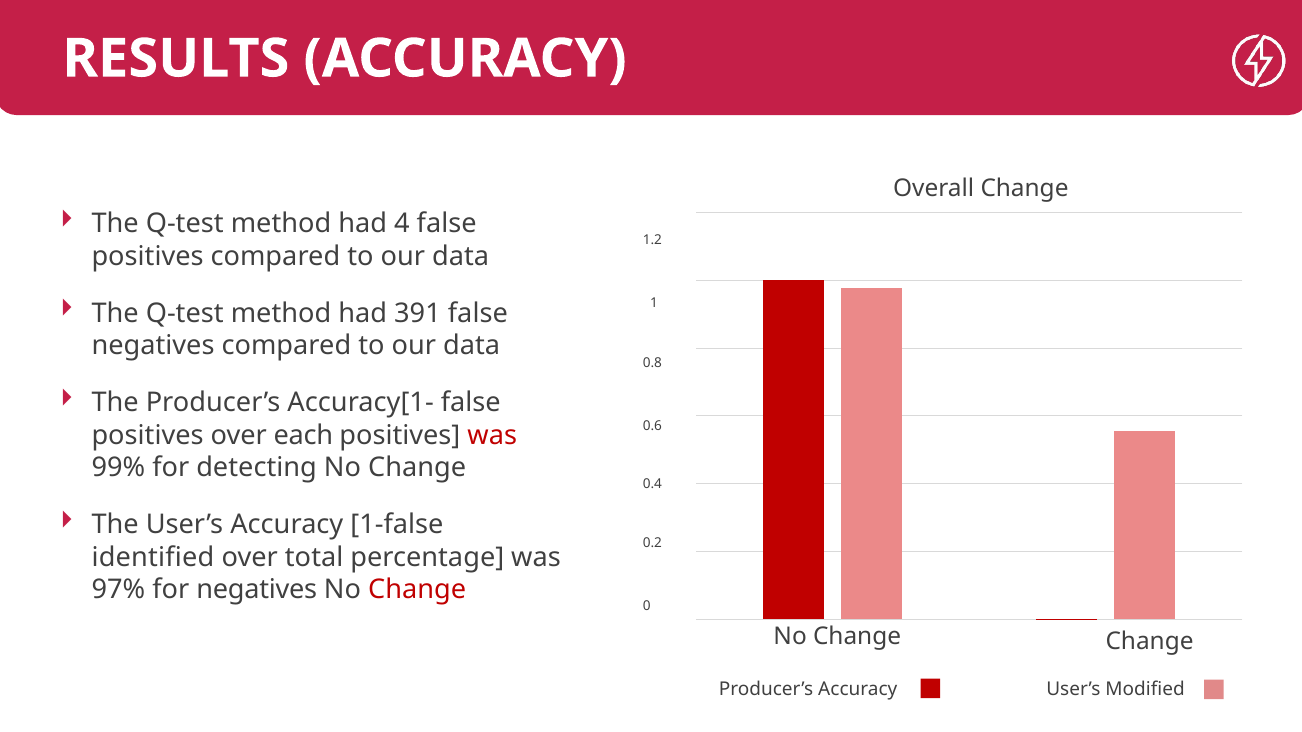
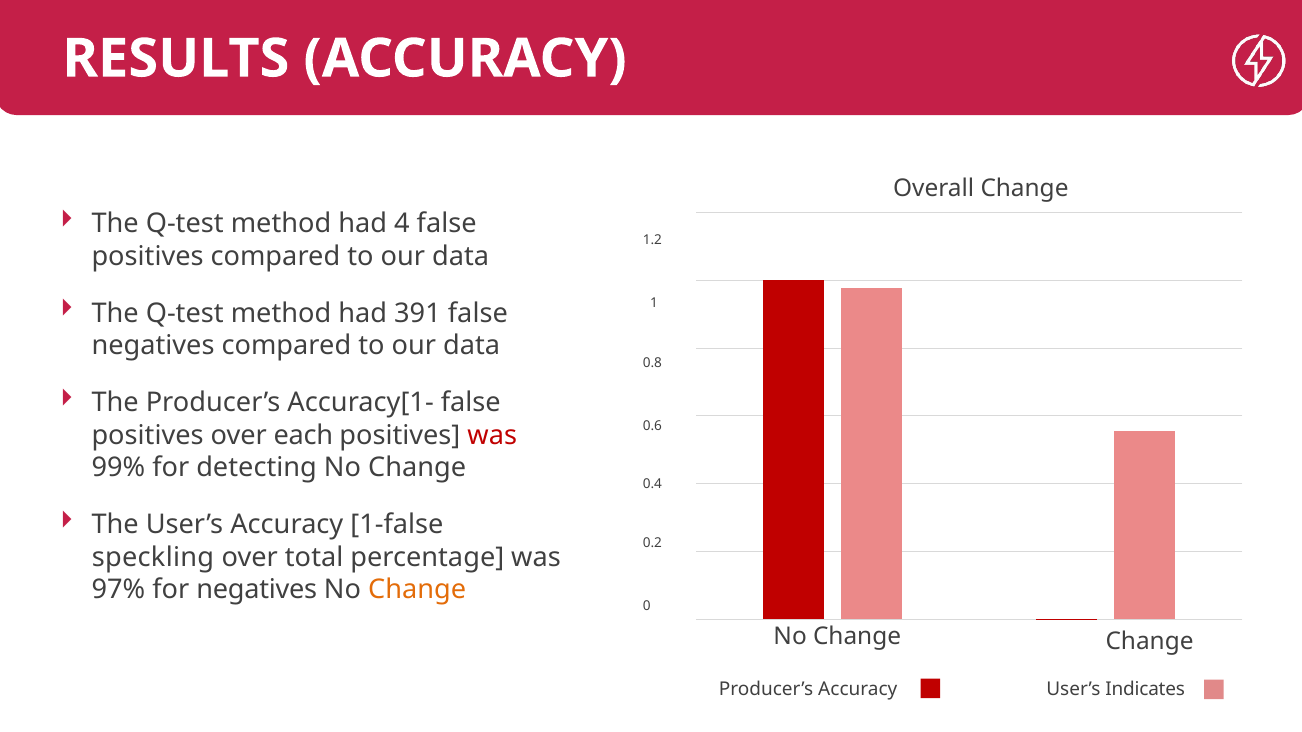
identified: identified -> speckling (153, 558)
Change colour: red -> orange (417, 590)
Modified: Modified -> Indicates (1145, 690)
